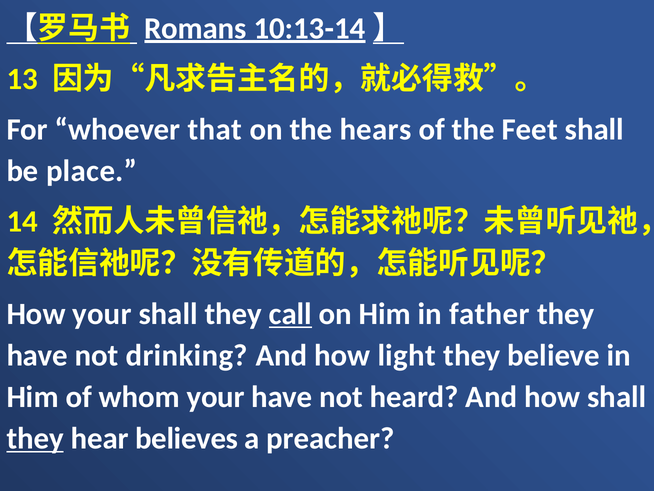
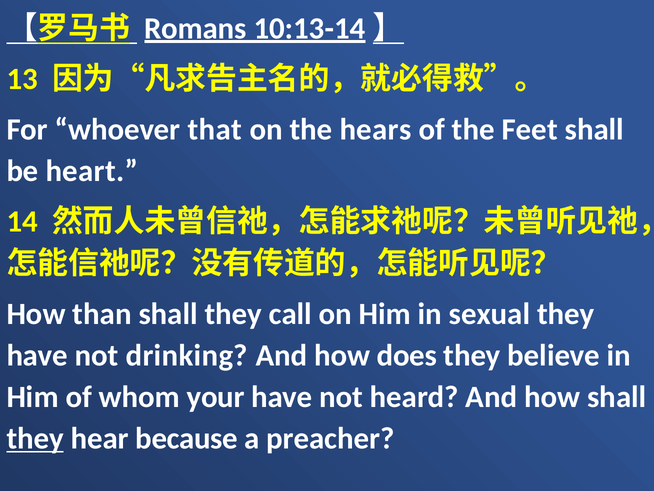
place: place -> heart (92, 171)
How your: your -> than (102, 314)
call underline: present -> none (290, 314)
father: father -> sexual (490, 314)
light: light -> does (407, 355)
believes: believes -> because (187, 438)
